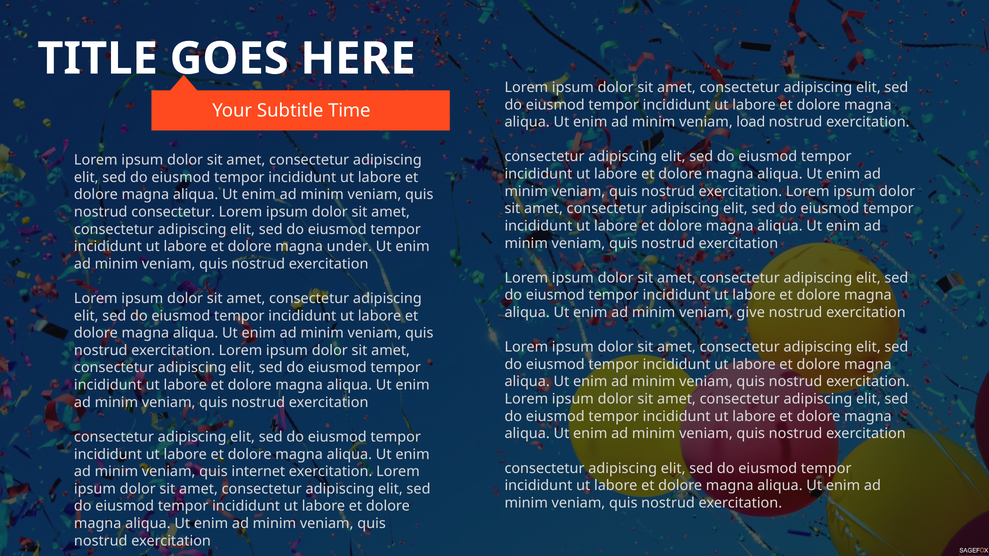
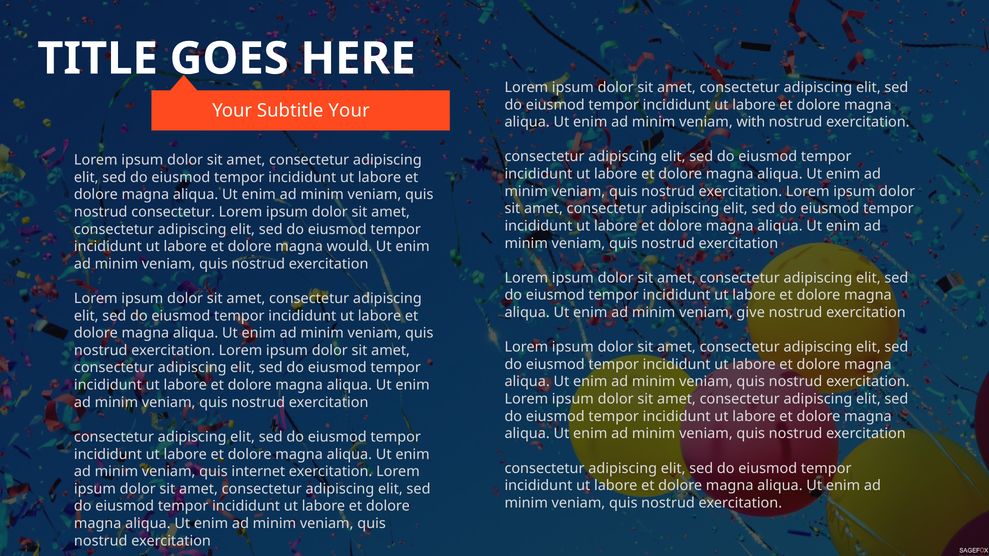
Subtitle Time: Time -> Your (349, 111)
load: load -> with (751, 122)
under: under -> would (349, 247)
